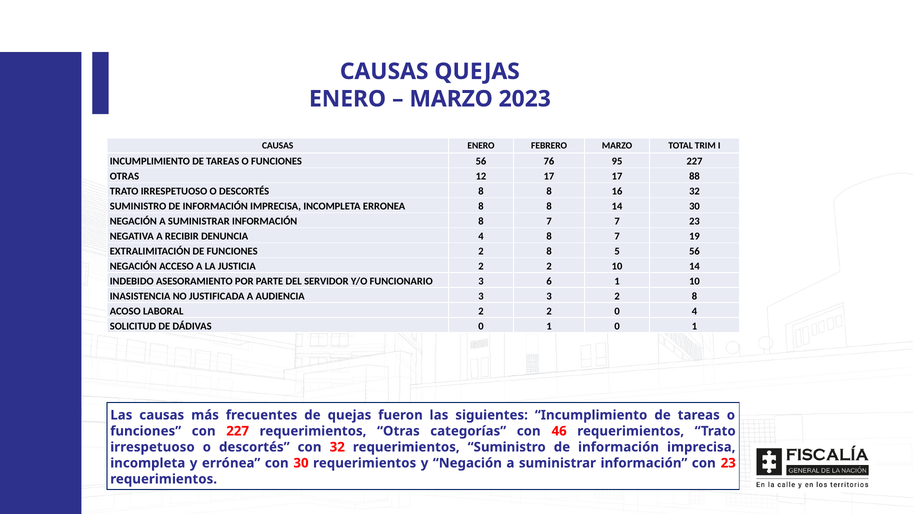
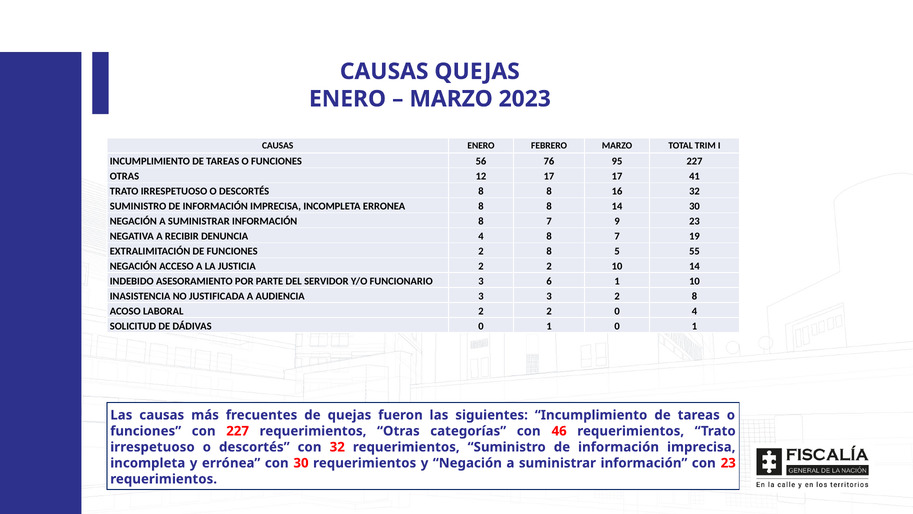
88: 88 -> 41 (694, 176)
7 7: 7 -> 9 (617, 221)
5 56: 56 -> 55 (694, 251)
